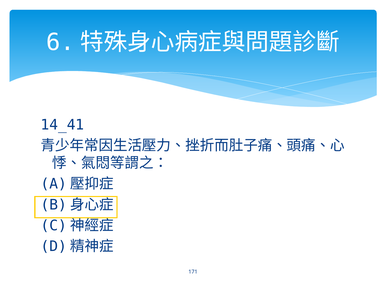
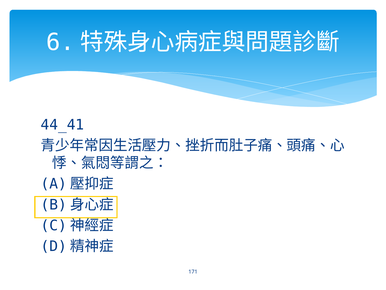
14_41: 14_41 -> 44_41 (62, 125)
